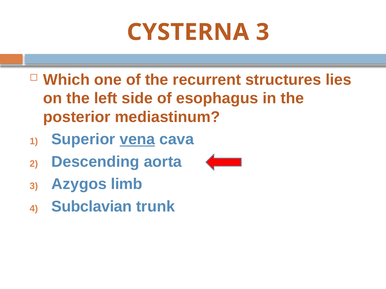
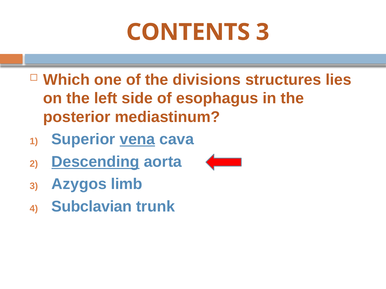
CYSTERNA: CYSTERNA -> CONTENTS (188, 32)
recurrent: recurrent -> divisions (207, 80)
Descending underline: none -> present (95, 162)
